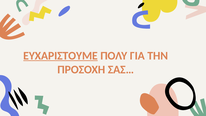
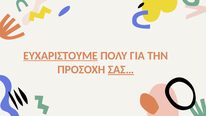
ΣΑΣ… underline: none -> present (121, 70)
